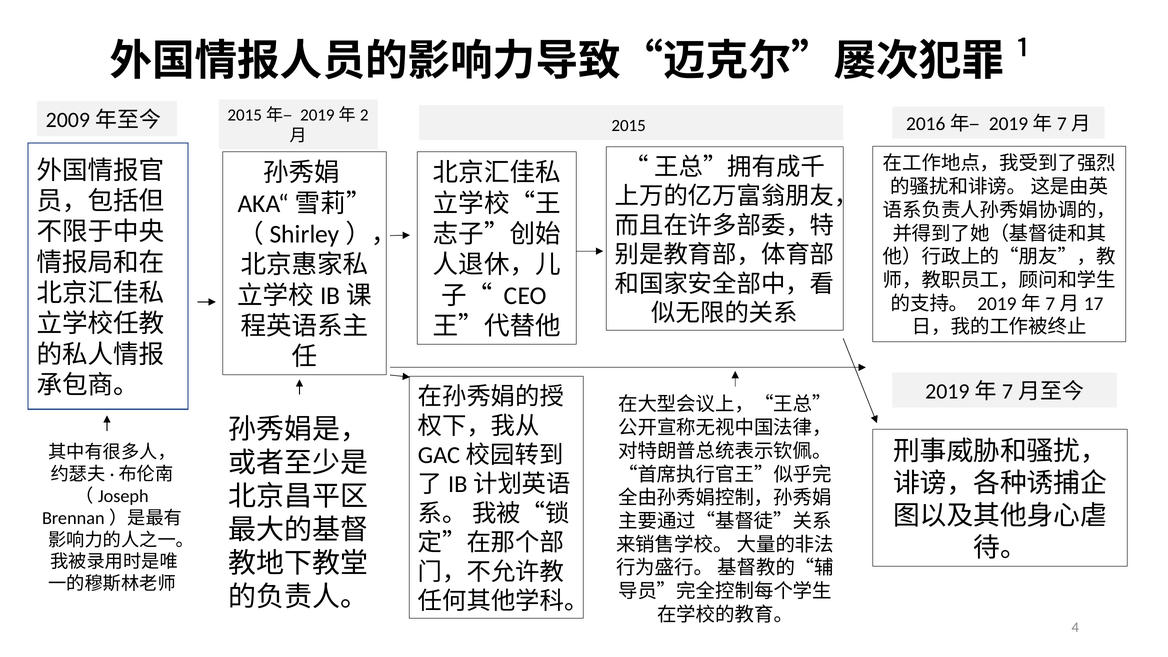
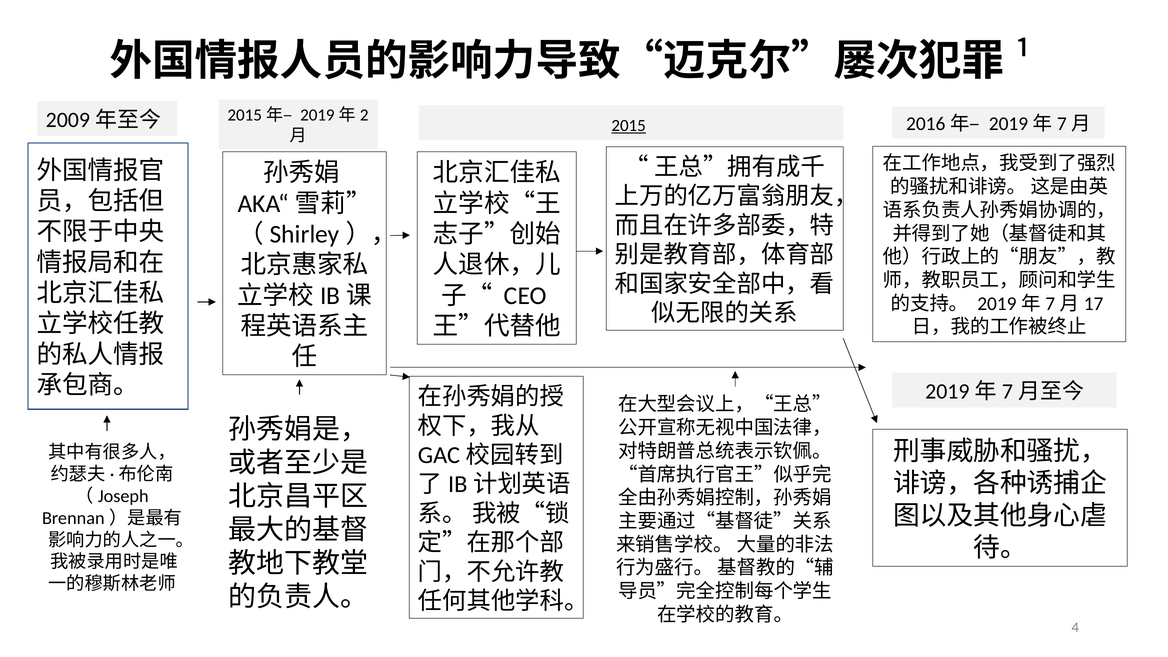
2015 underline: none -> present (629, 126)
